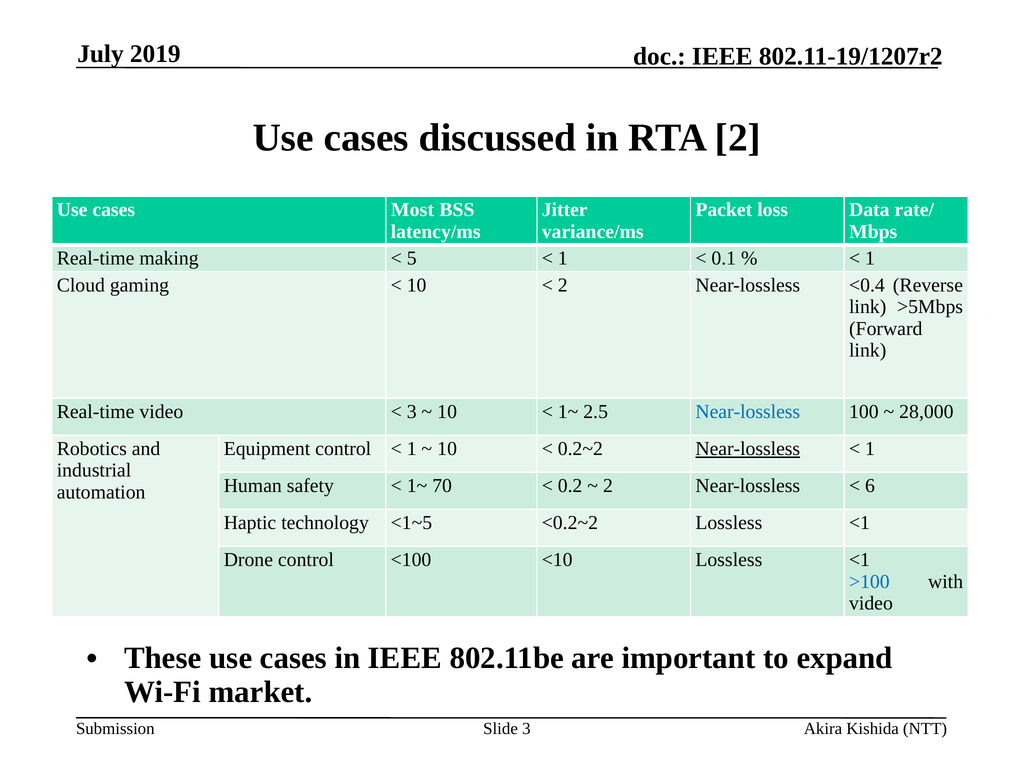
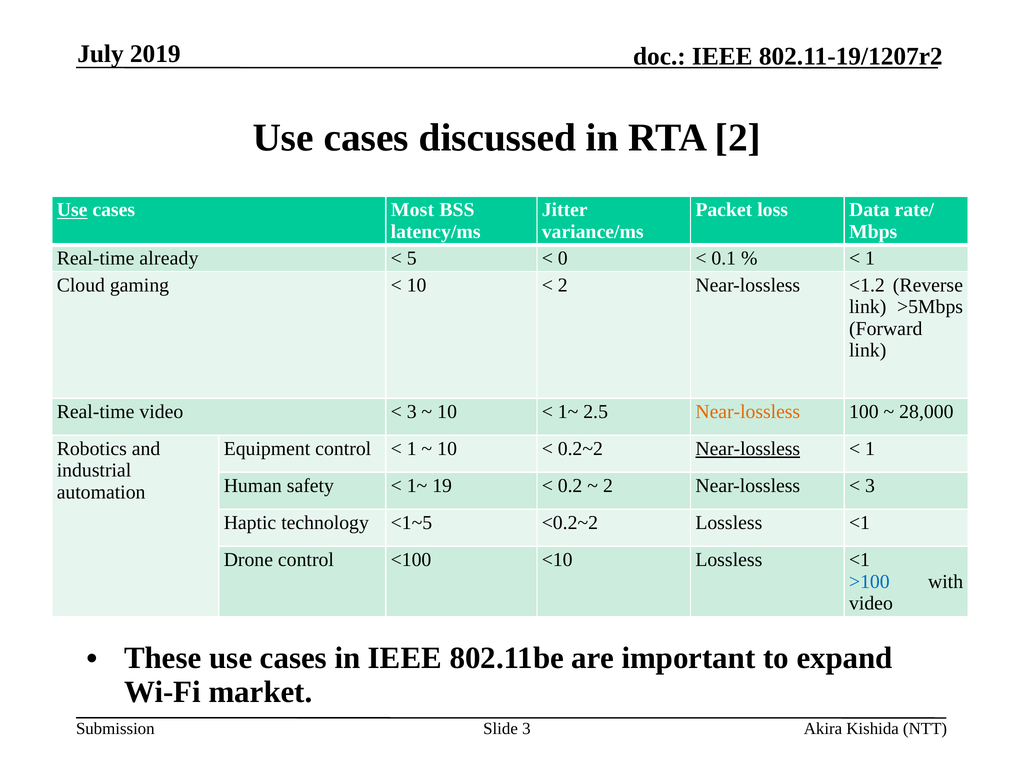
Use underline: none -> present (72, 210)
making: making -> already (169, 259)
1: 1 -> 0 (563, 259)
<0.4: <0.4 -> <1.2 (867, 285)
Near-lossless colour: blue -> orange (748, 412)
70: 70 -> 19 (442, 486)
6: 6 -> 3 (870, 486)
